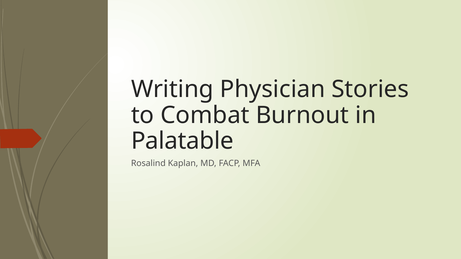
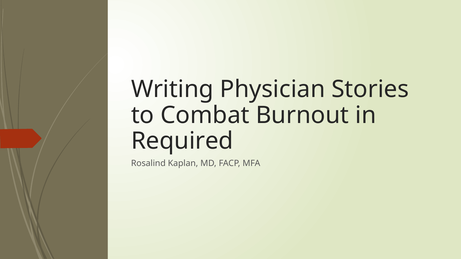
Palatable: Palatable -> Required (182, 141)
